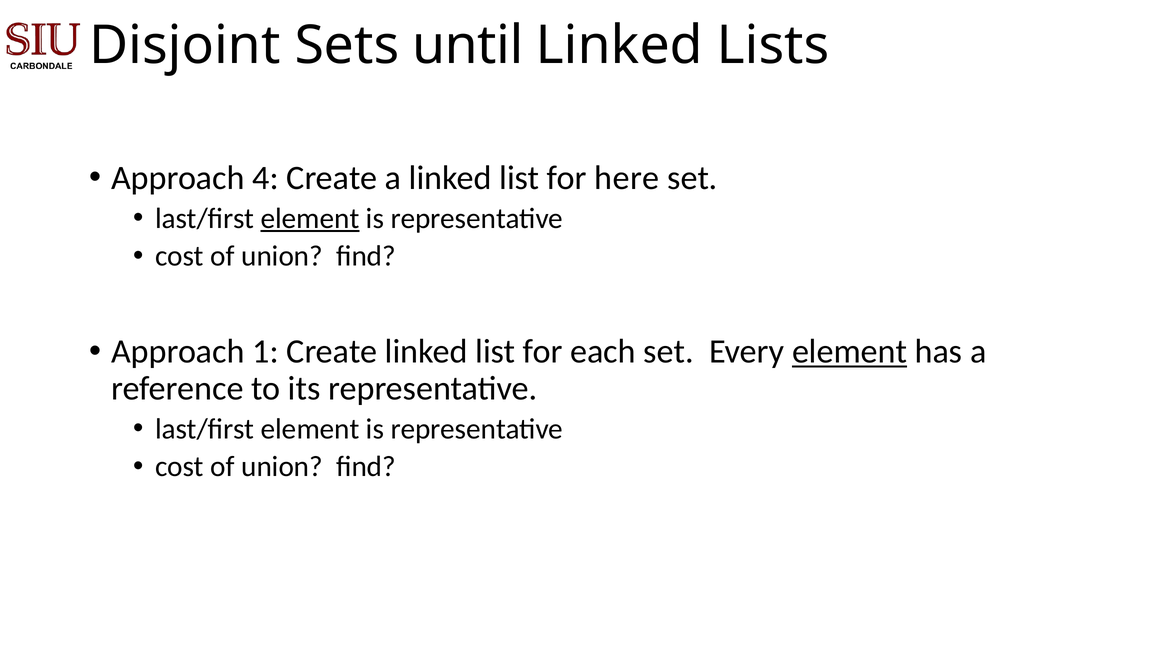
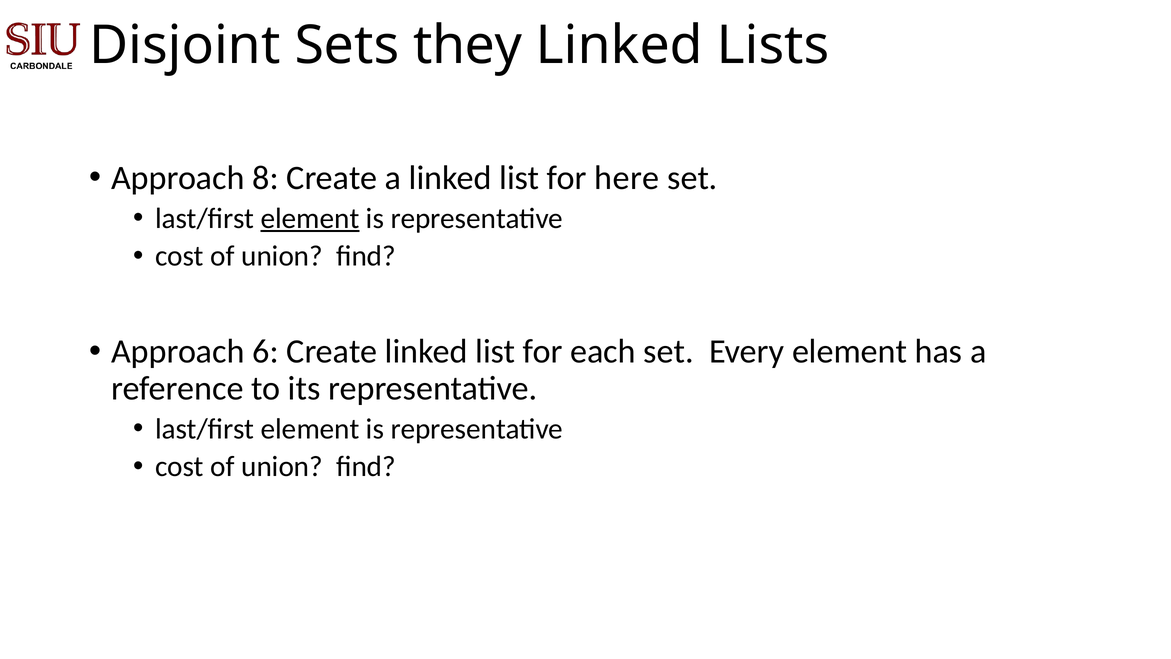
until: until -> they (468, 45)
4: 4 -> 8 (266, 178)
1: 1 -> 6 (266, 352)
element underline: present -> none (850, 352)
